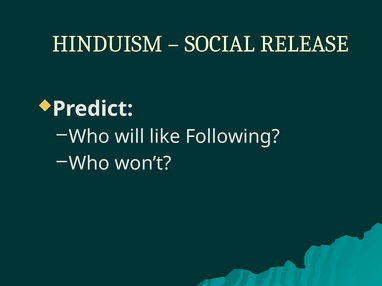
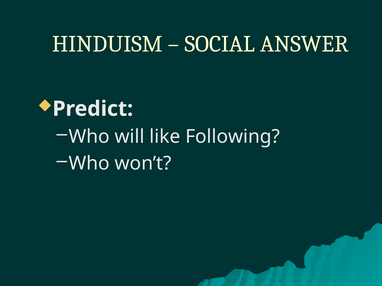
RELEASE: RELEASE -> ANSWER (304, 44)
